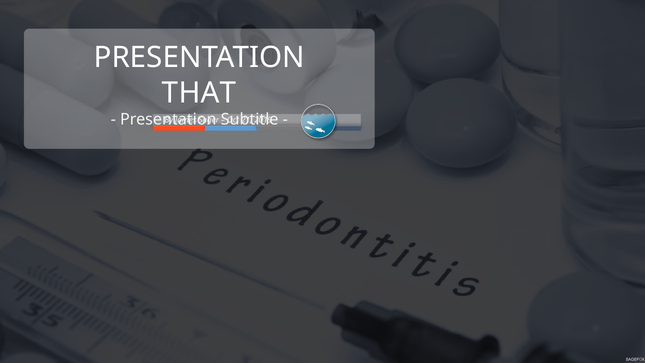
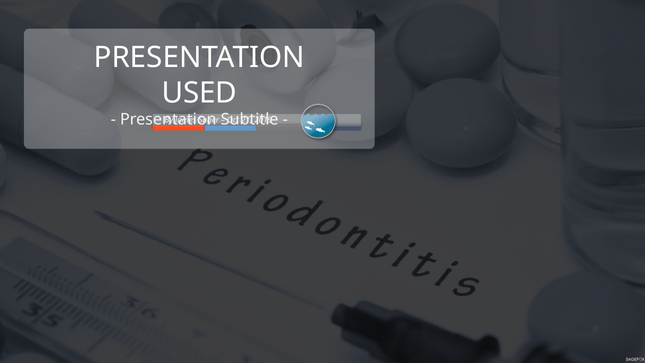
THAT: THAT -> USED (199, 93)
